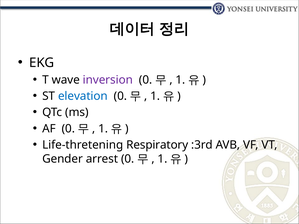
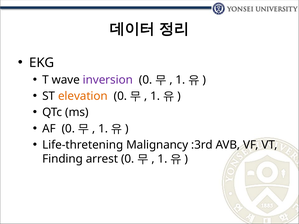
elevation colour: blue -> orange (83, 96)
Respiratory: Respiratory -> Malignancy (157, 145)
Gender: Gender -> Finding (63, 159)
